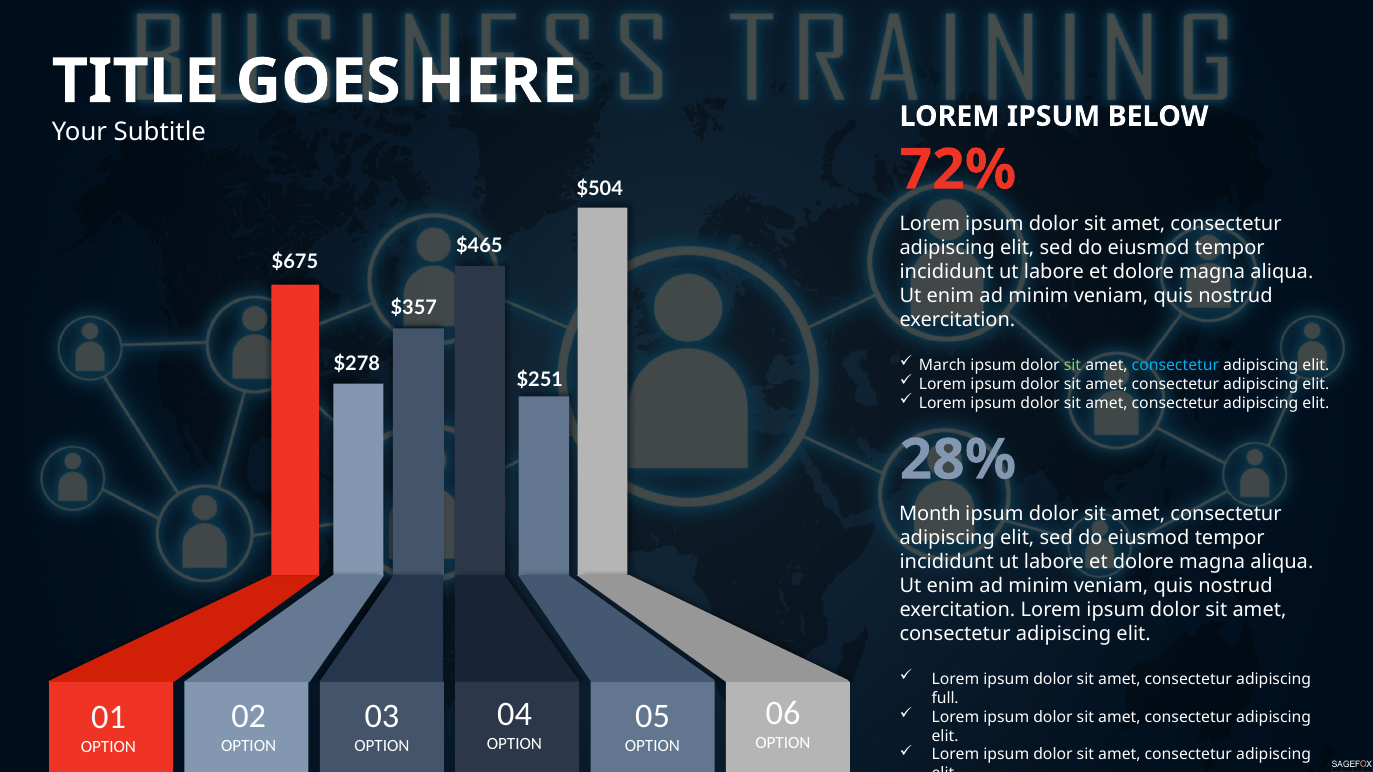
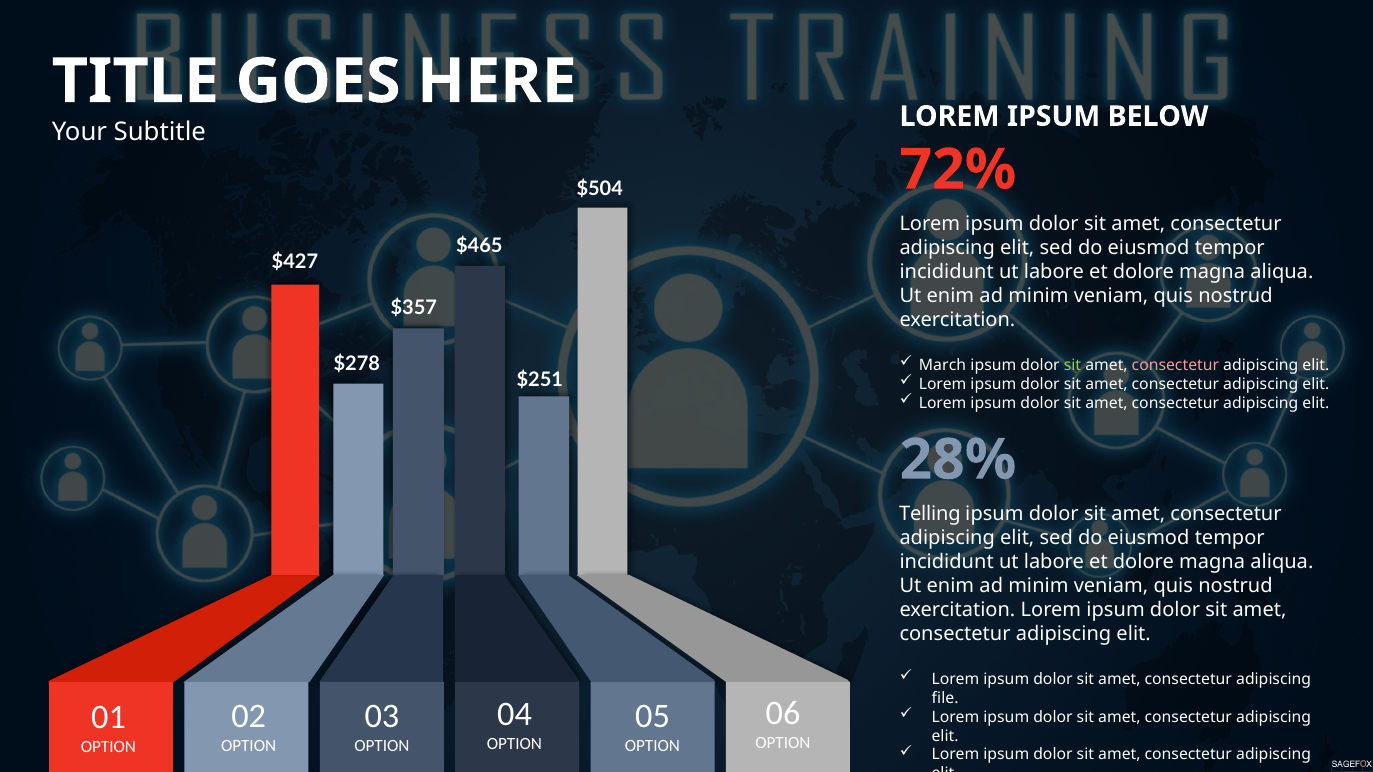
$675: $675 -> $427 (295, 262)
consectetur colour: light blue -> pink (1175, 365)
Month: Month -> Telling (930, 514)
full: full -> file (945, 698)
